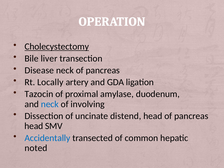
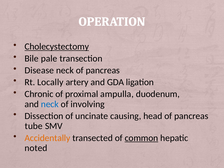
liver: liver -> pale (49, 58)
Tazocin: Tazocin -> Chronic (39, 94)
amylase: amylase -> ampulla (117, 94)
distend: distend -> causing (126, 116)
head: head -> tube (34, 126)
Accidentally colour: blue -> orange (47, 138)
common underline: none -> present (141, 138)
